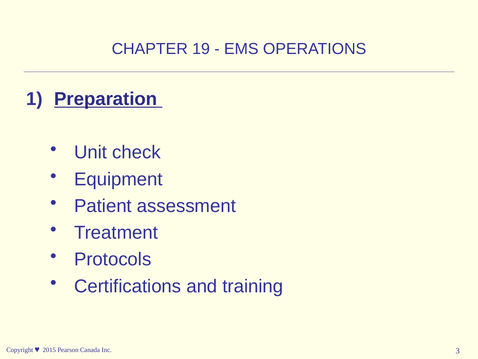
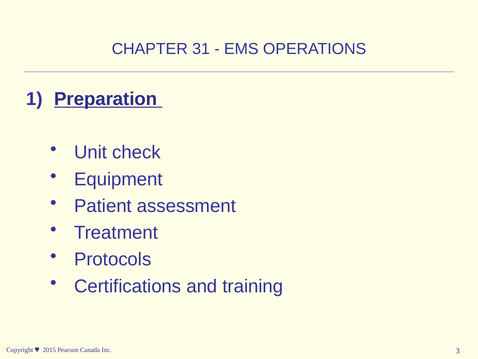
19: 19 -> 31 (201, 49)
